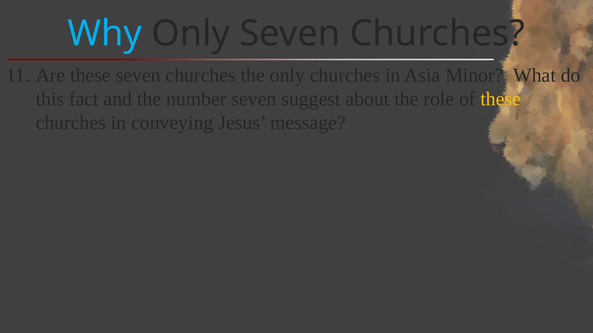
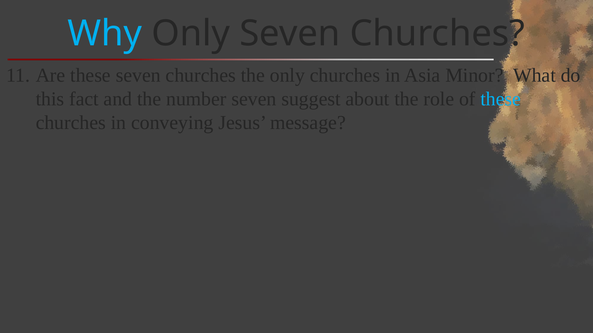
these colour: yellow -> light blue (501, 99)
